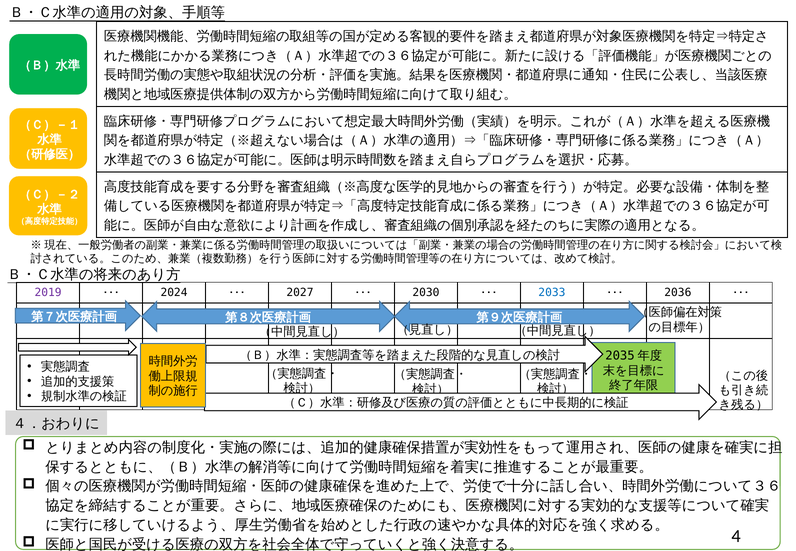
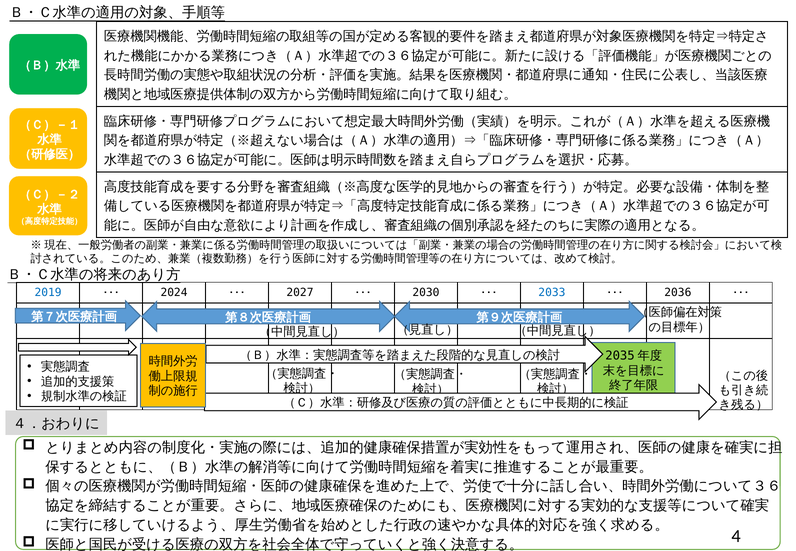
2019 colour: purple -> blue (48, 293)
